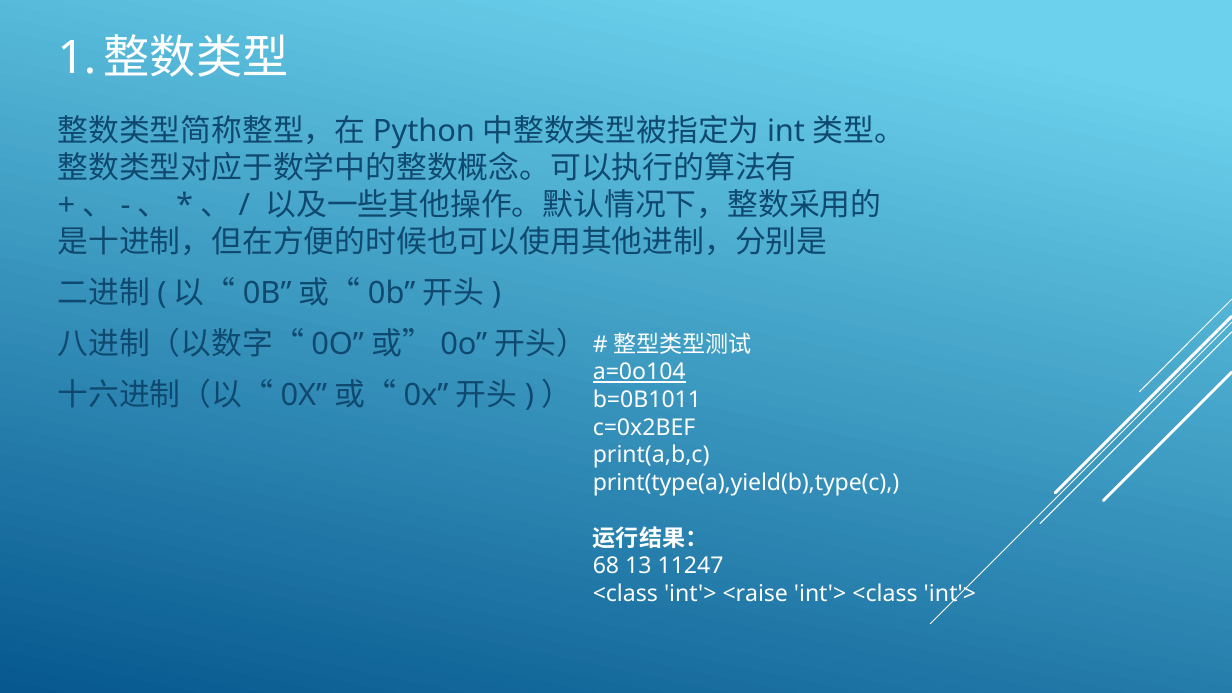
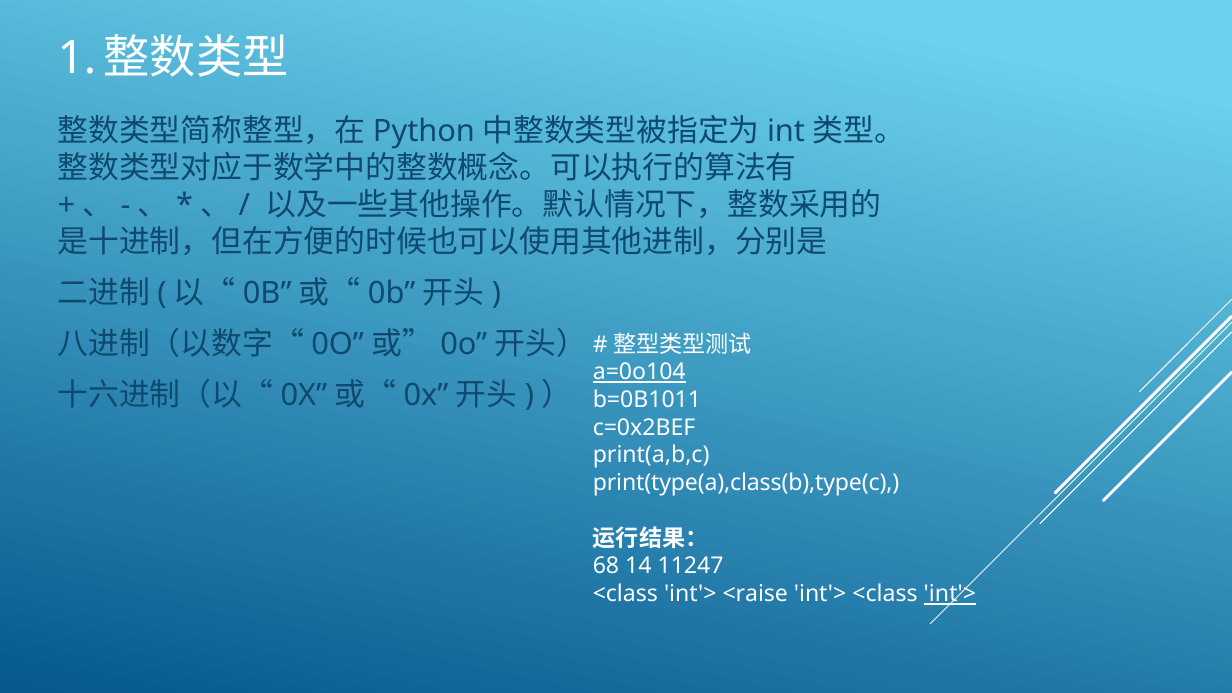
print(type(a),yield(b),type(c: print(type(a),yield(b),type(c -> print(type(a),class(b),type(c (746, 483)
13: 13 -> 14 (638, 566)
int'> underline: none -> present (950, 594)
